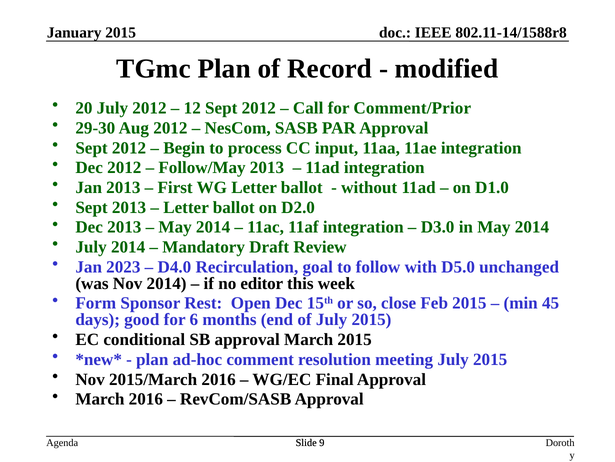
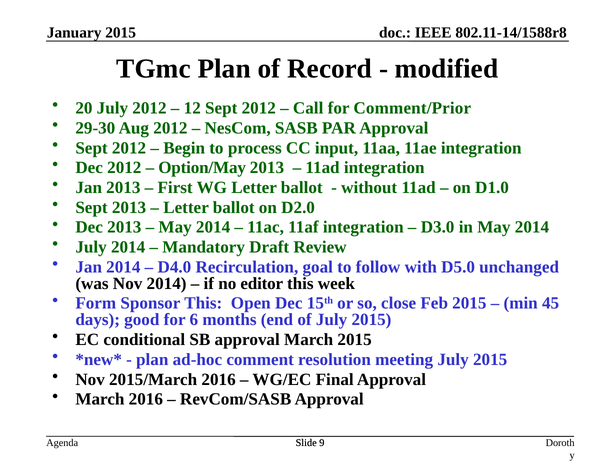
Follow/May: Follow/May -> Option/May (202, 167)
Jan 2023: 2023 -> 2014 (123, 267)
Sponsor Rest: Rest -> This (203, 303)
